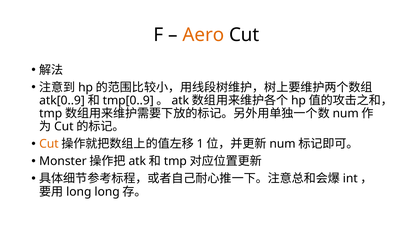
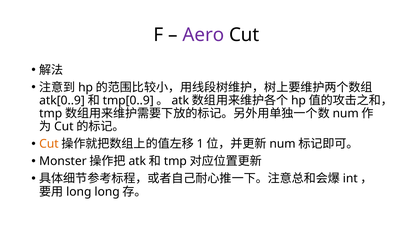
Aero colour: orange -> purple (203, 35)
